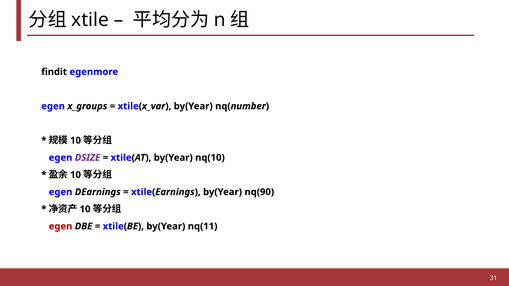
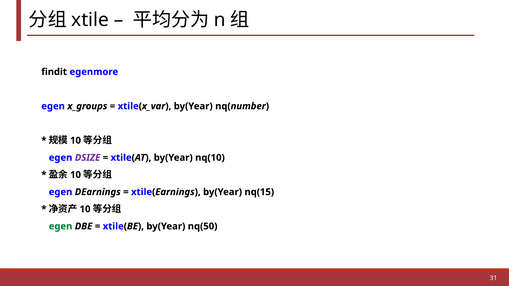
nq(90: nq(90 -> nq(15 (259, 192)
egen colour: red -> green (61, 227)
nq(11: nq(11 -> nq(50 (203, 227)
